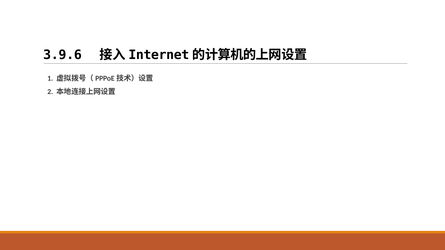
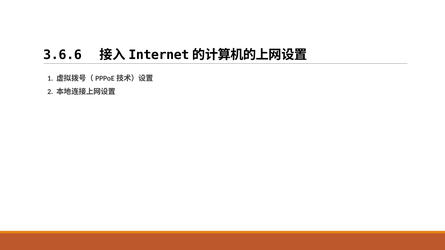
3.9.6: 3.9.6 -> 3.6.6 (62, 55)
